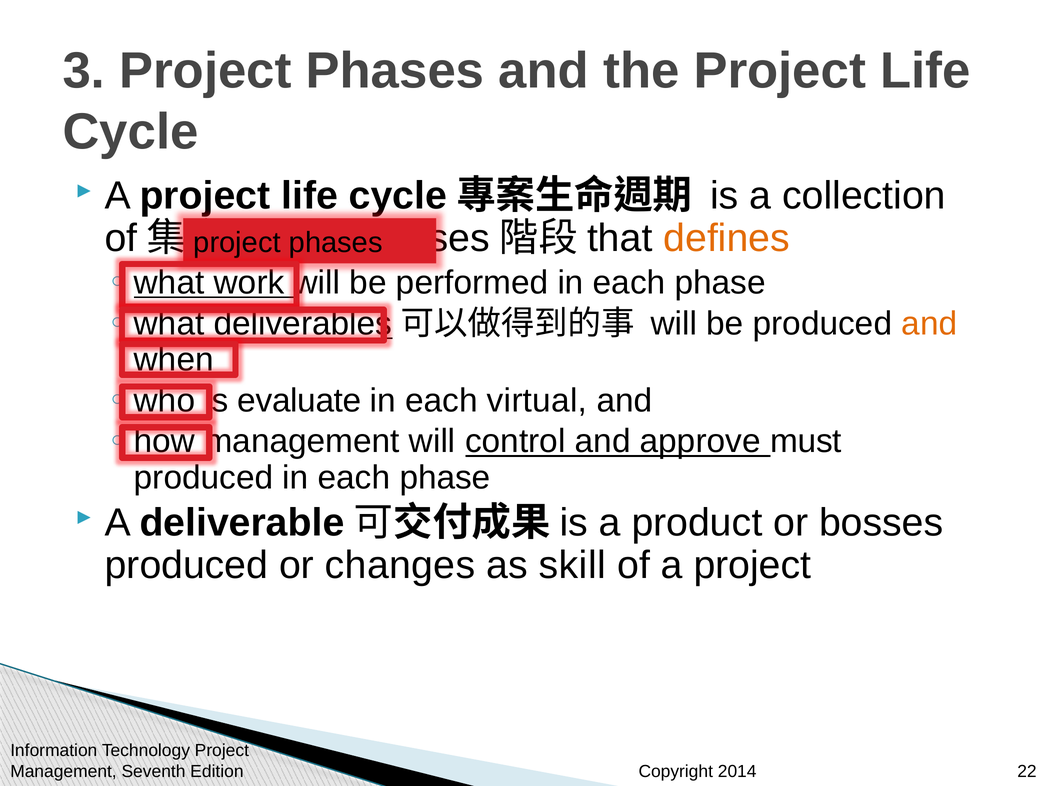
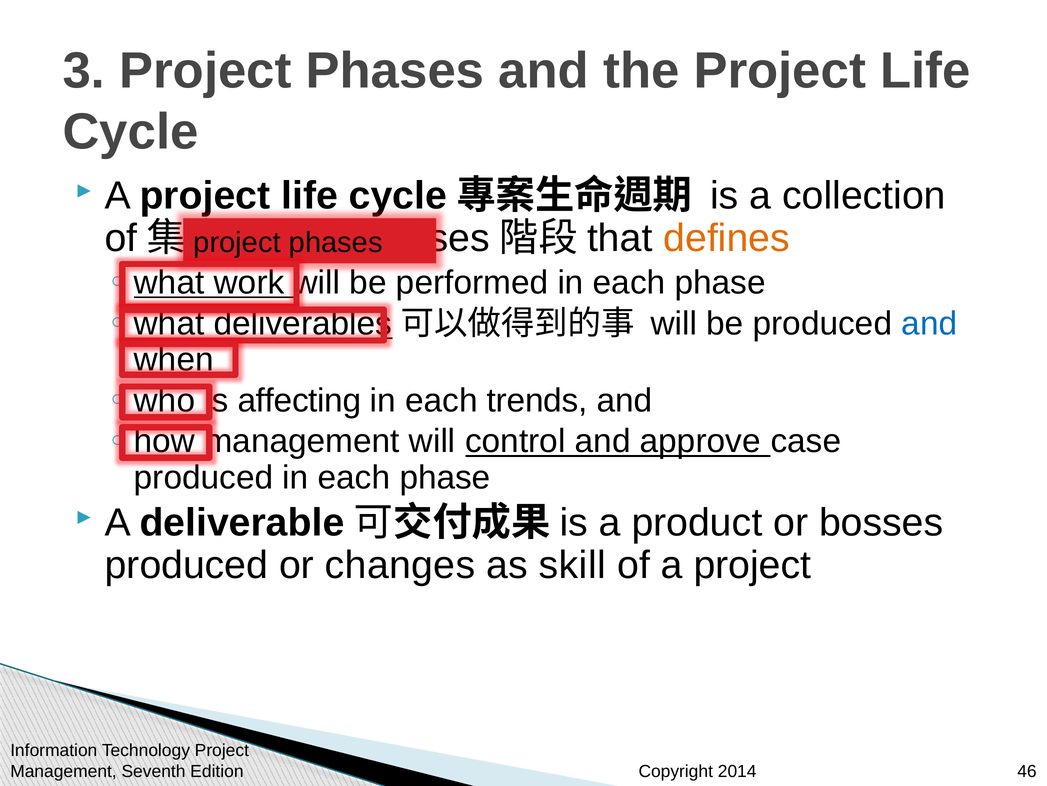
and colour: orange -> blue (929, 323)
evaluate: evaluate -> affecting (299, 400)
virtual: virtual -> trends (537, 400)
must: must -> case (806, 441)
22: 22 -> 46 (1027, 771)
